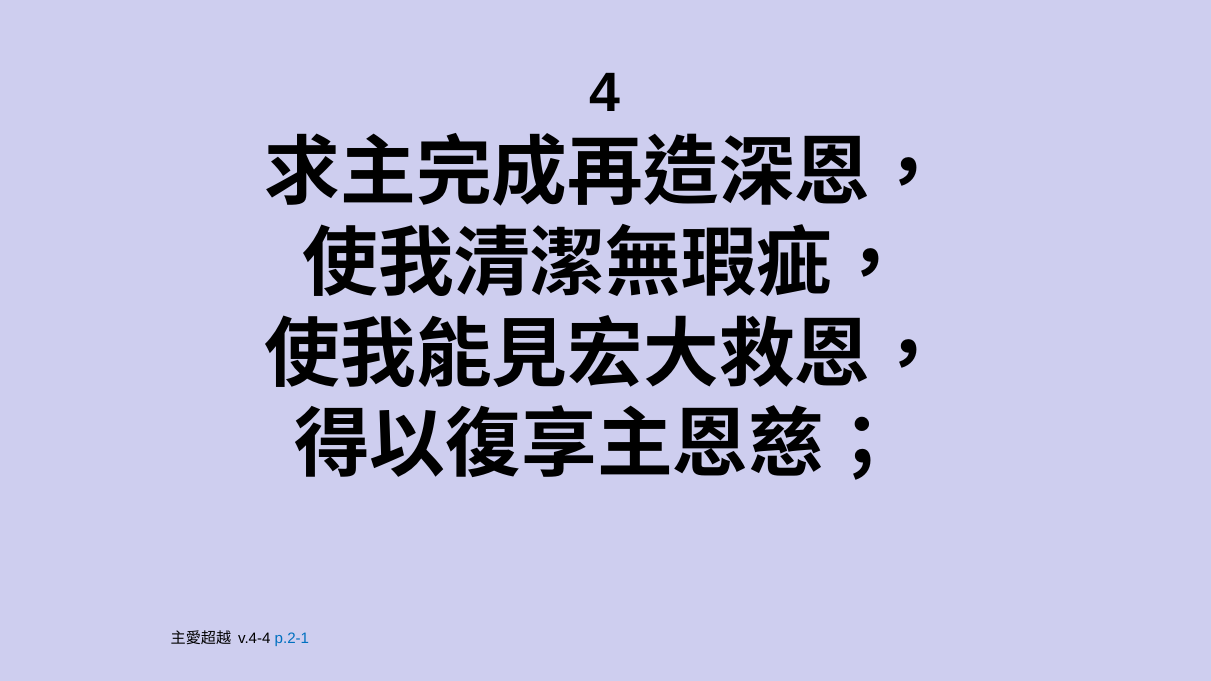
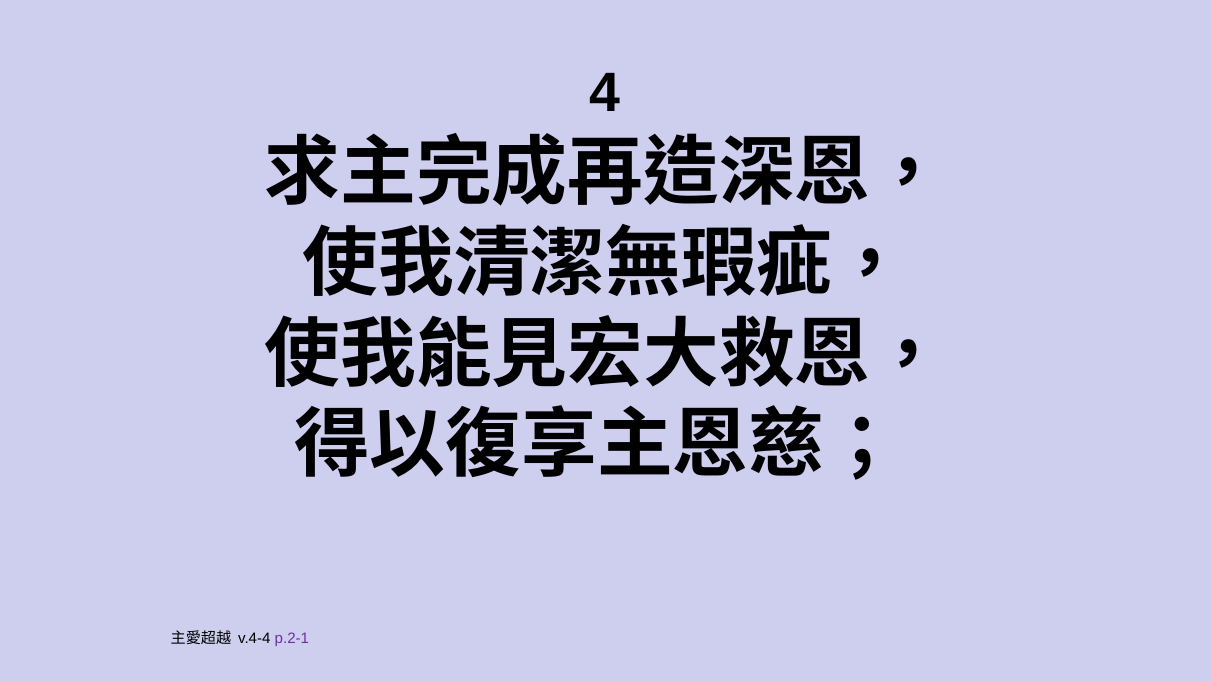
p.2-1 colour: blue -> purple (292, 638)
